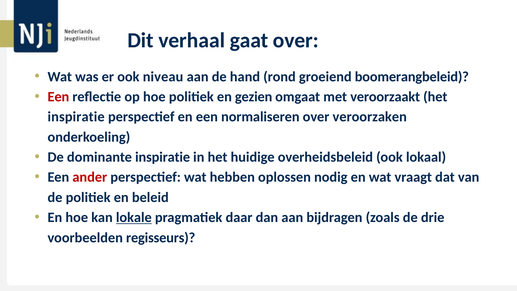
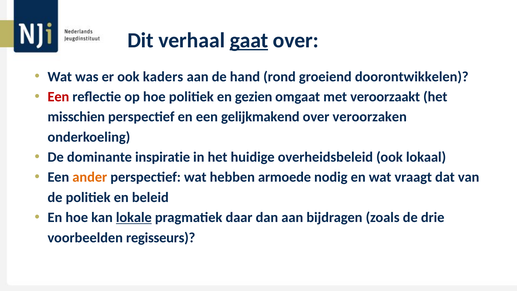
gaat underline: none -> present (249, 40)
niveau: niveau -> kaders (163, 77)
boomerangbeleid: boomerangbeleid -> doorontwikkelen (412, 77)
inspiratie: inspiratie -> misschien (76, 117)
normaliseren: normaliseren -> gelijkmakend (260, 117)
ander colour: red -> orange (90, 177)
oplossen: oplossen -> armoede (285, 177)
